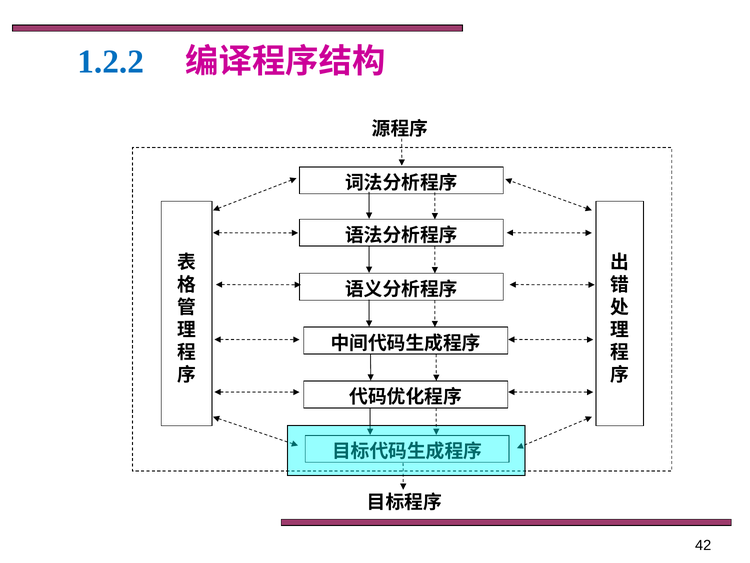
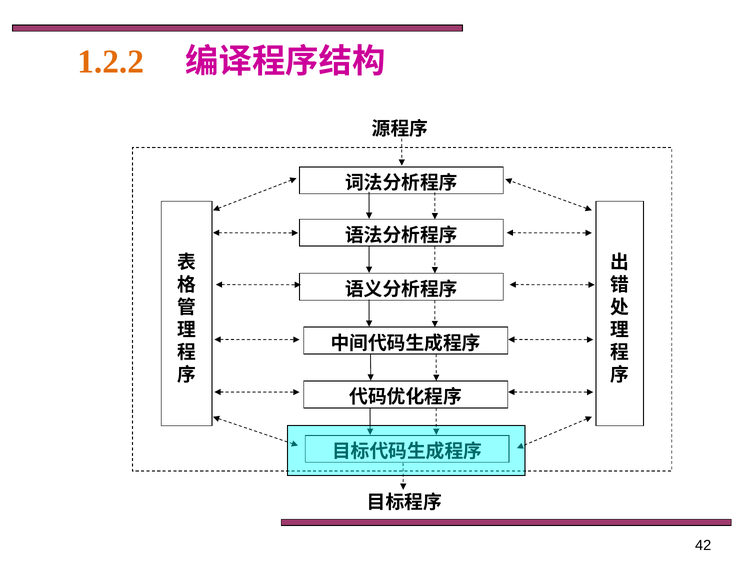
1.2.2 colour: blue -> orange (111, 61)
